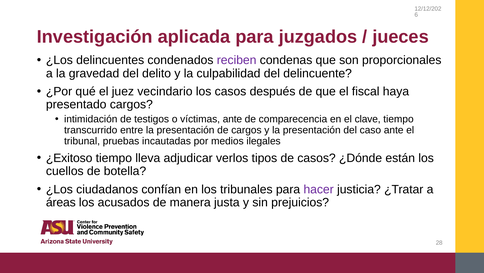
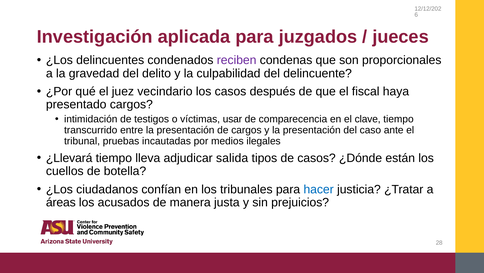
víctimas ante: ante -> usar (232, 119)
¿Exitoso: ¿Exitoso -> ¿Llevará (69, 158)
verlos: verlos -> salida (232, 158)
hacer colour: purple -> blue (319, 189)
